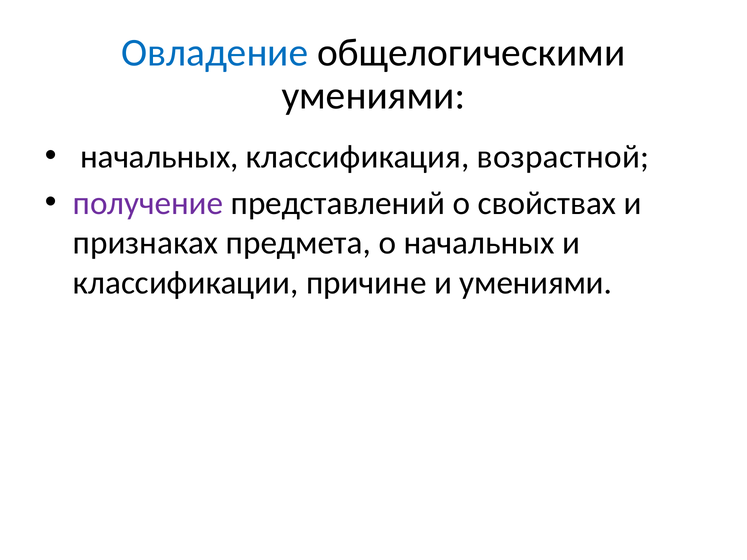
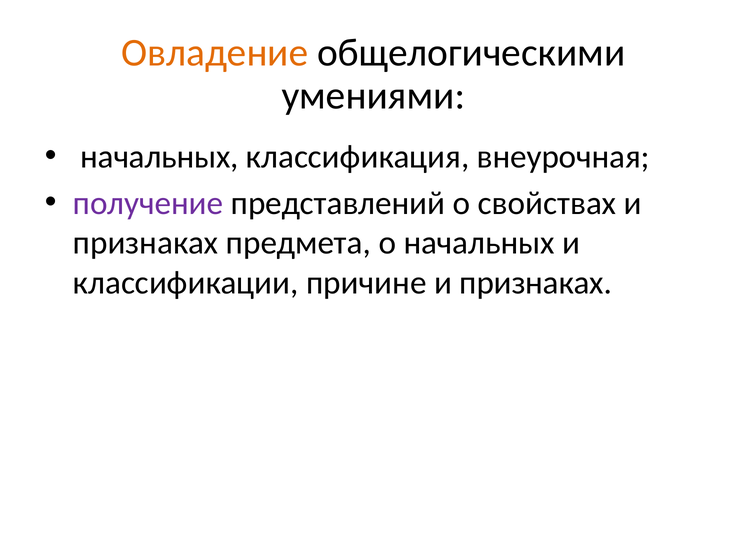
Овладение colour: blue -> orange (215, 53)
возрастной: возрастной -> внеурочная (563, 157)
причине и умениями: умениями -> признаках (536, 283)
